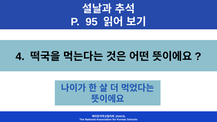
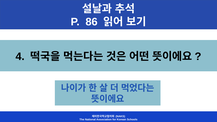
95: 95 -> 86 (92, 22)
